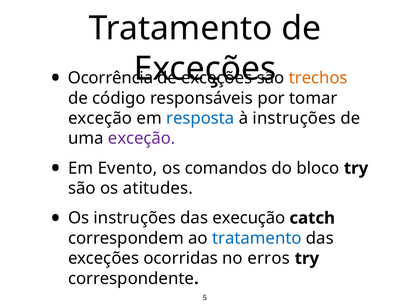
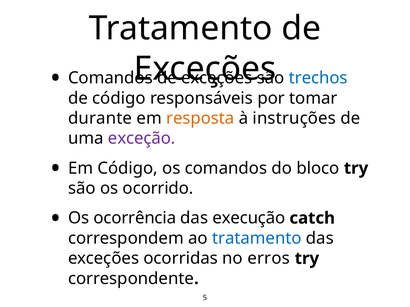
Ocorrência: Ocorrência -> Comandos (110, 78)
trechos colour: orange -> blue (318, 78)
exceção: exceção -> durante (100, 118)
resposta colour: blue -> orange (200, 118)
Em Evento: Evento -> Código (128, 168)
atitudes: atitudes -> ocorrido (158, 189)
Os instruções: instruções -> ocorrência (135, 218)
